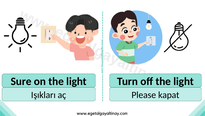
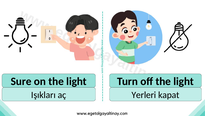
Please: Please -> Yerleri (144, 94)
